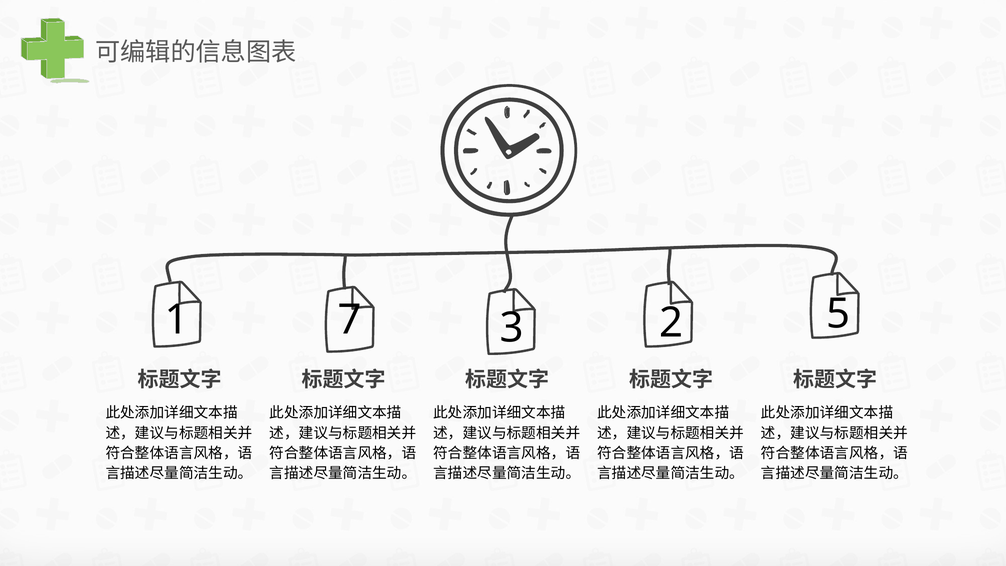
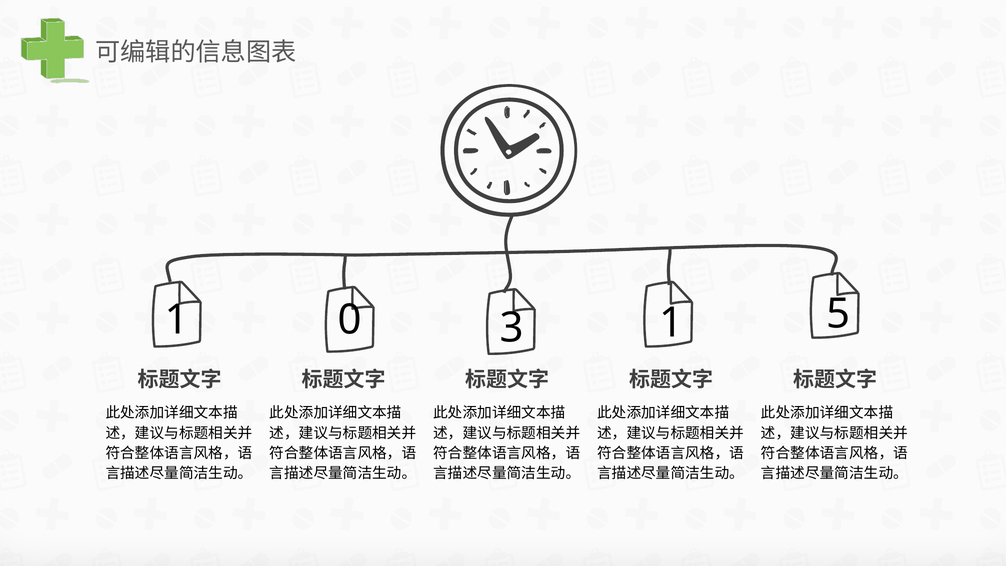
7: 7 -> 0 (350, 320)
3 2: 2 -> 1 (671, 323)
